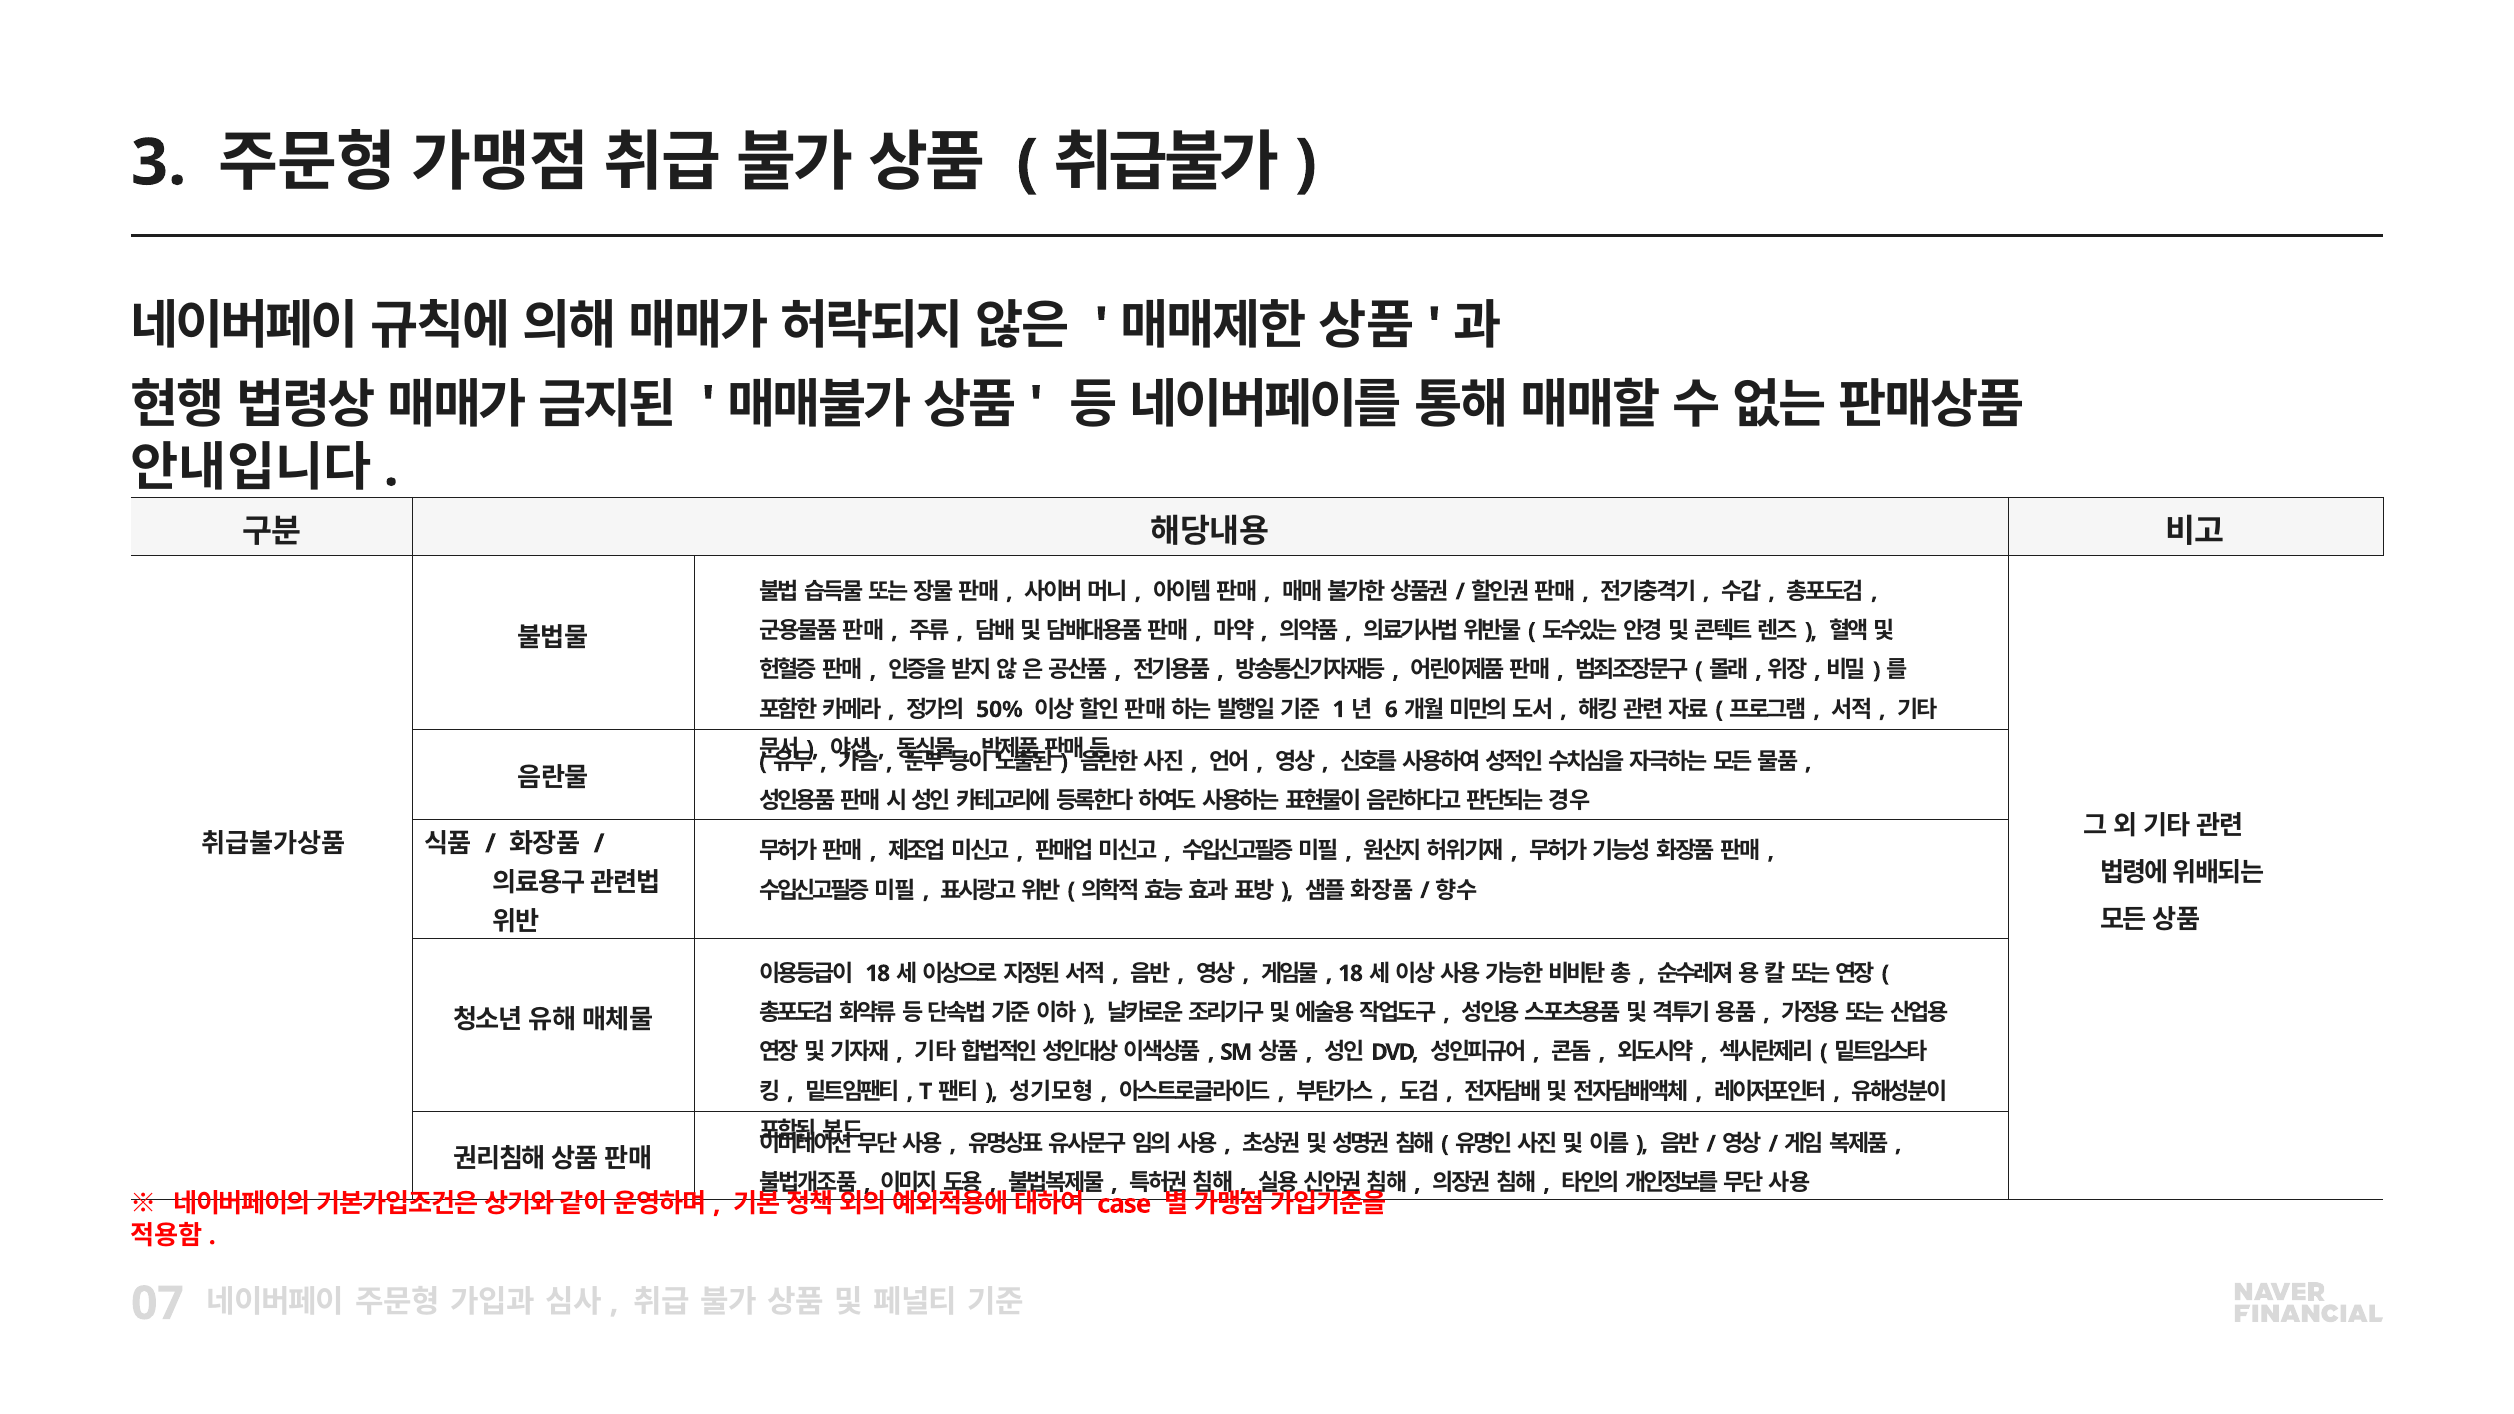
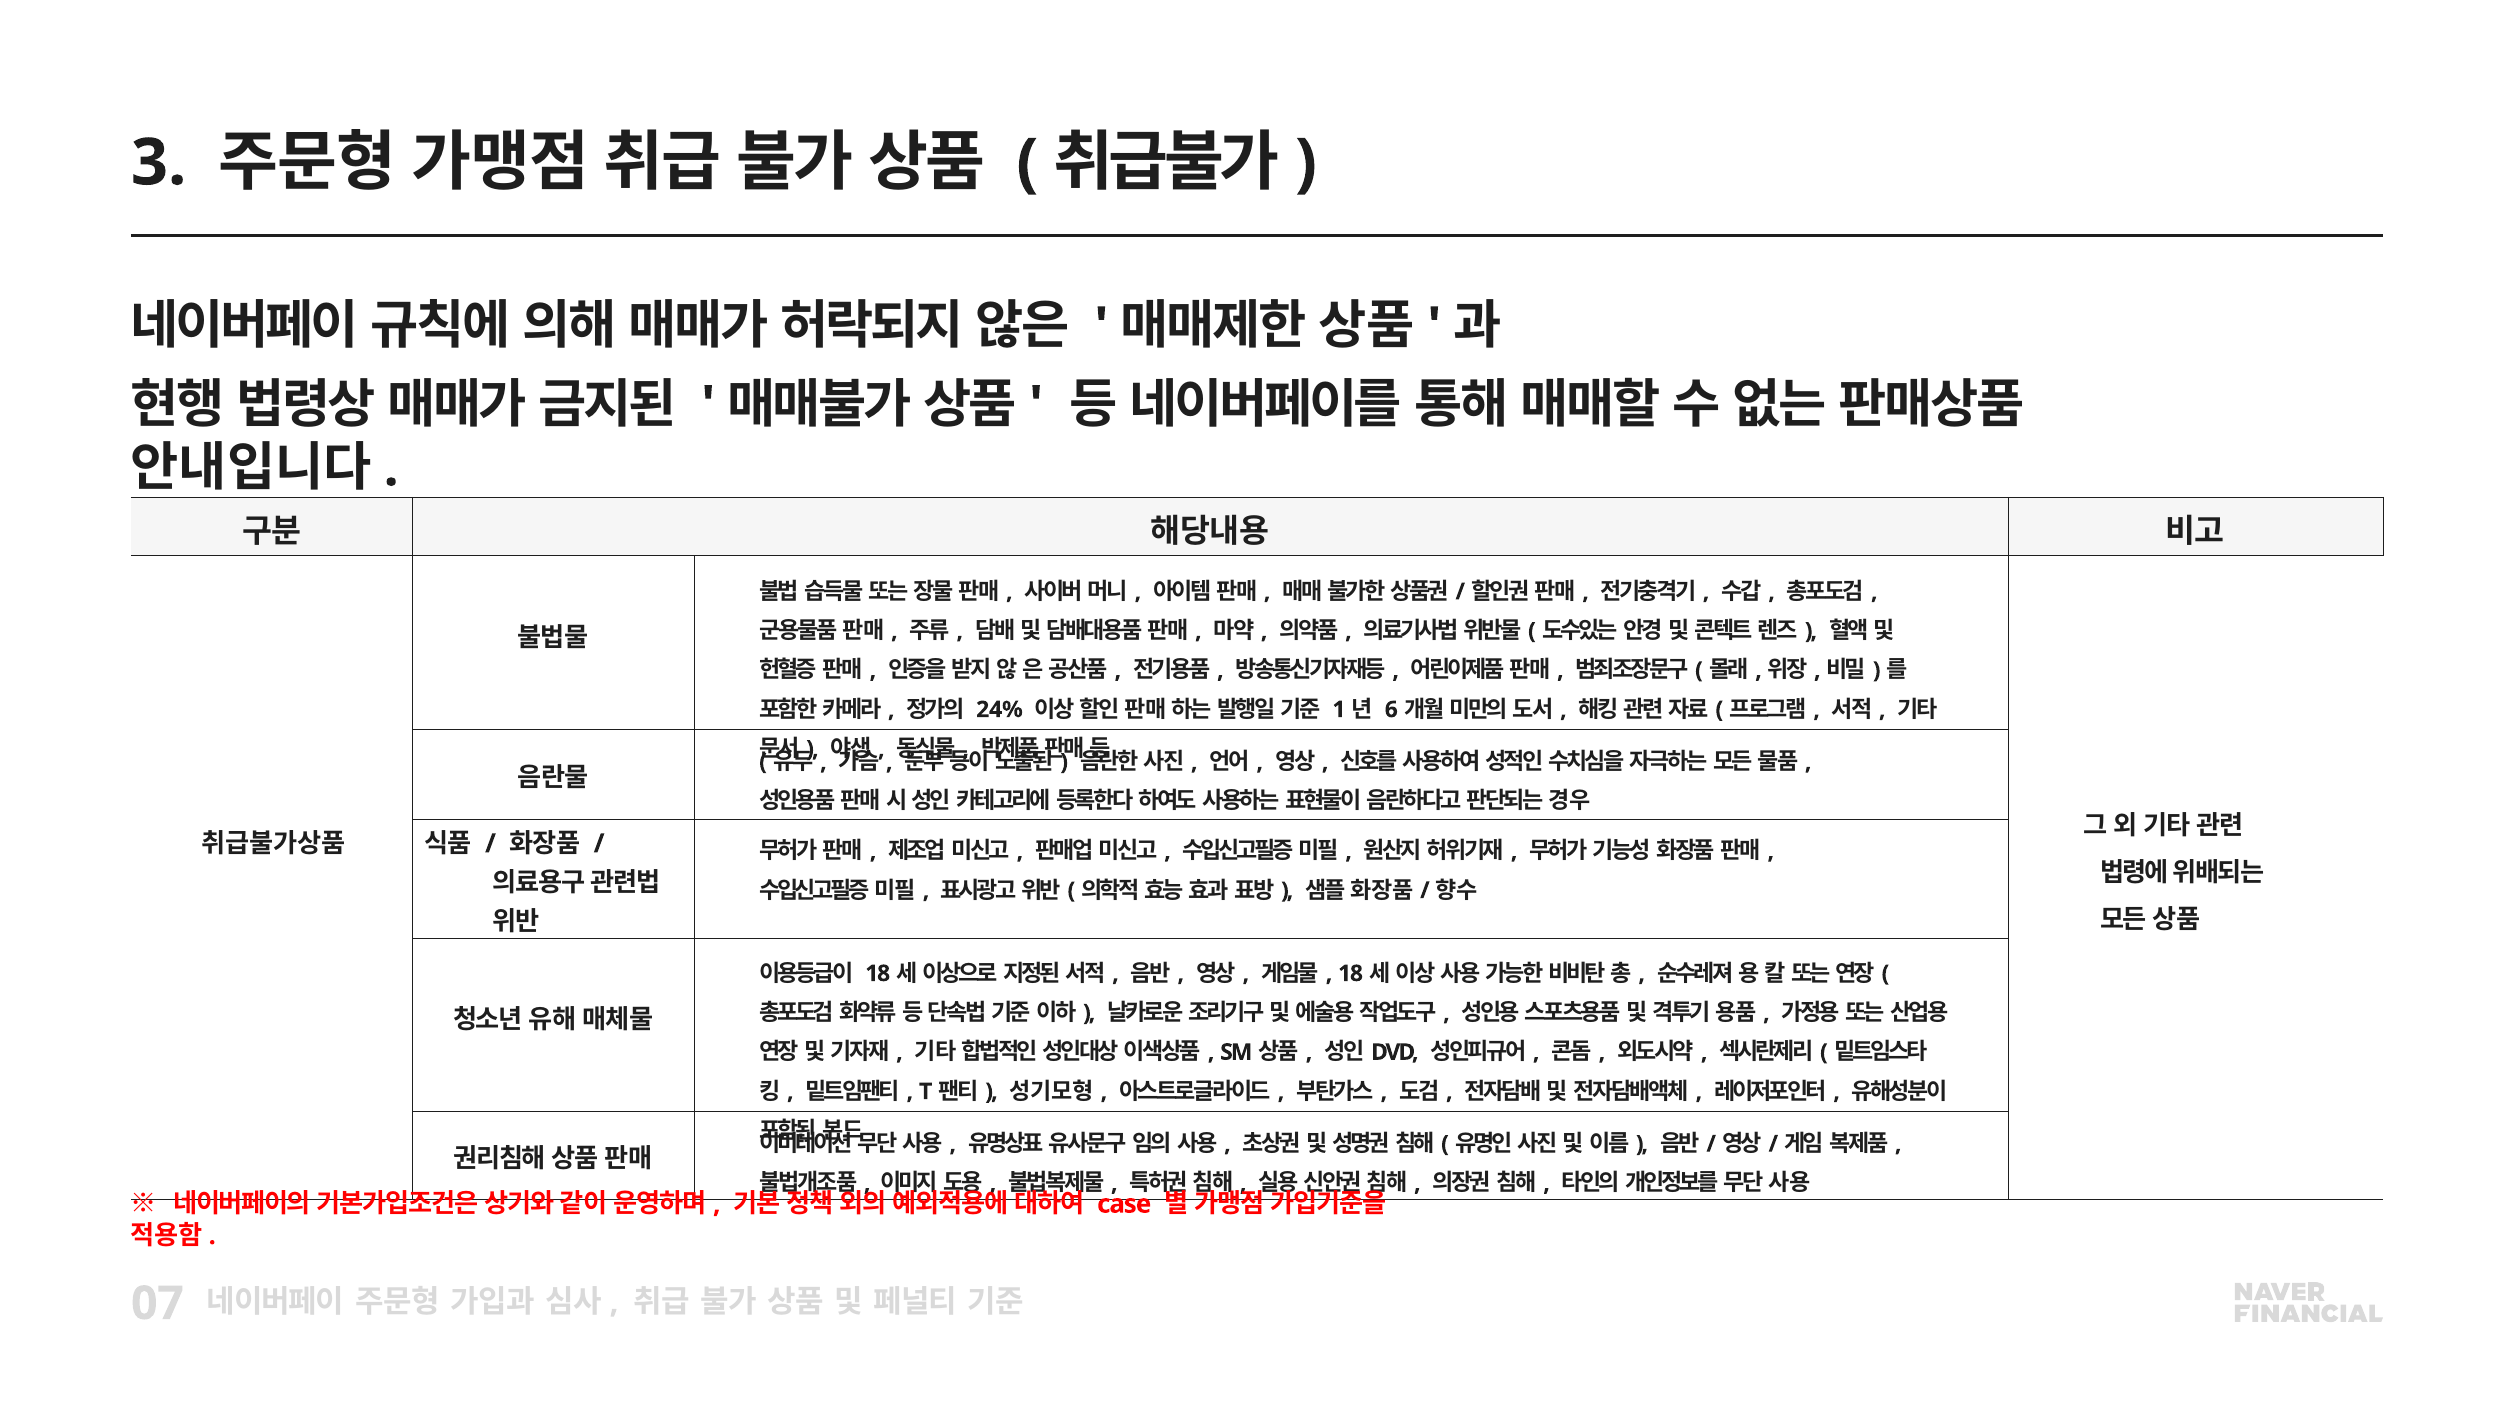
50%: 50% -> 24% (999, 710)
